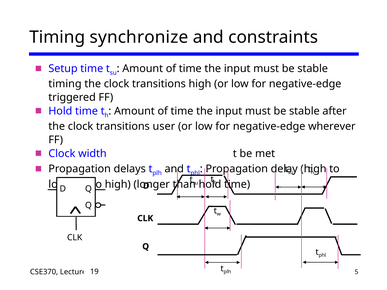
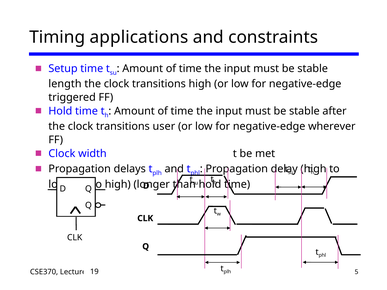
synchronize: synchronize -> applications (139, 37)
timing: timing -> length (65, 84)
